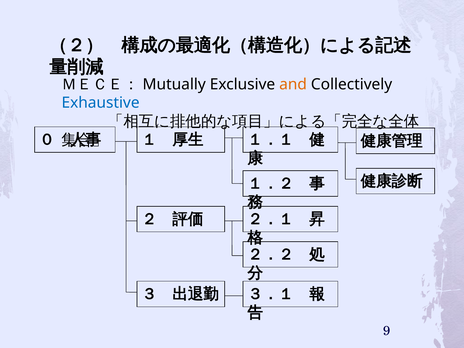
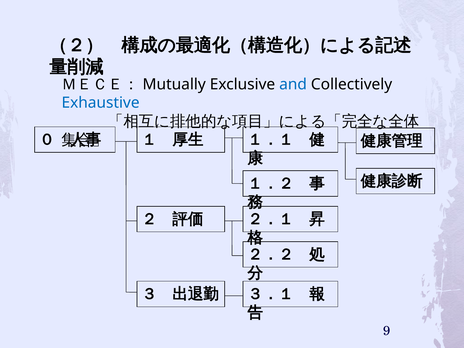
and colour: orange -> blue (293, 84)
